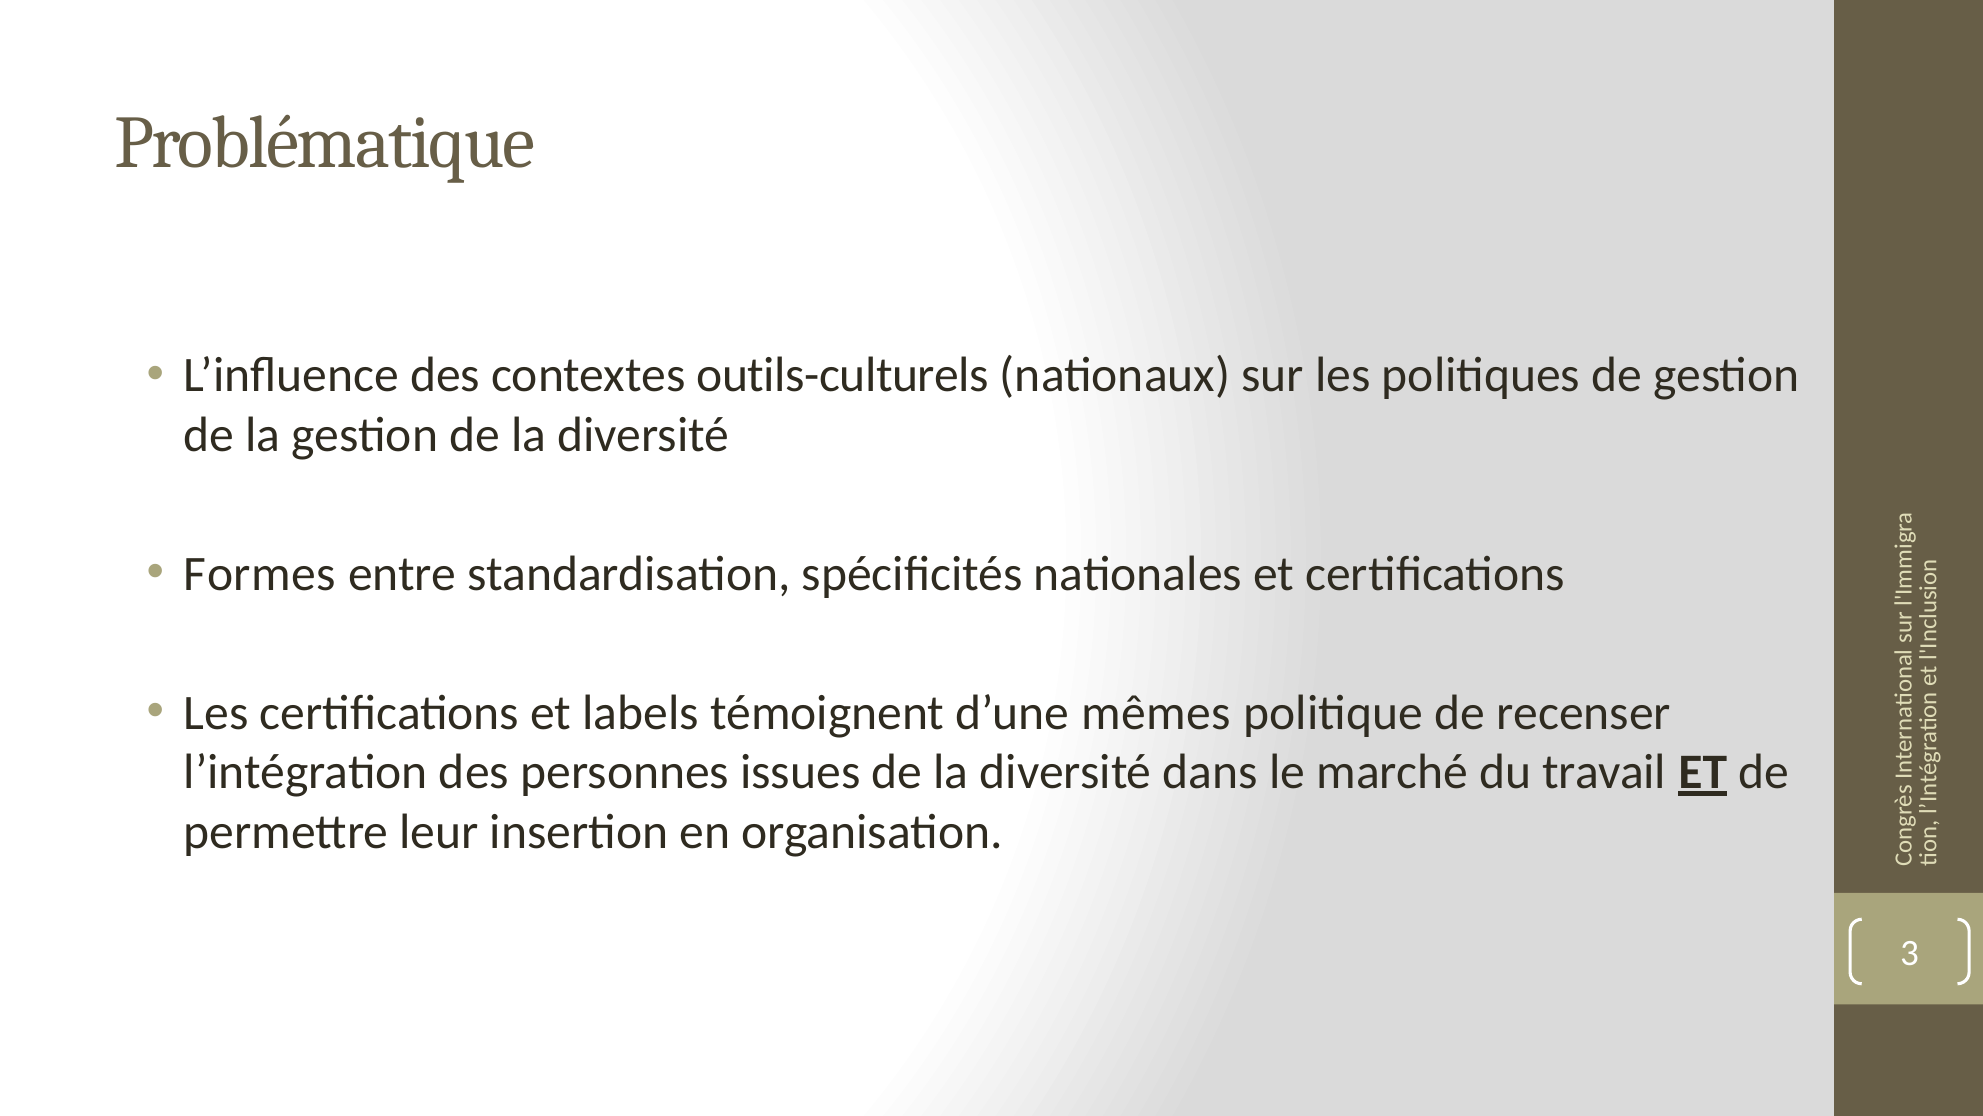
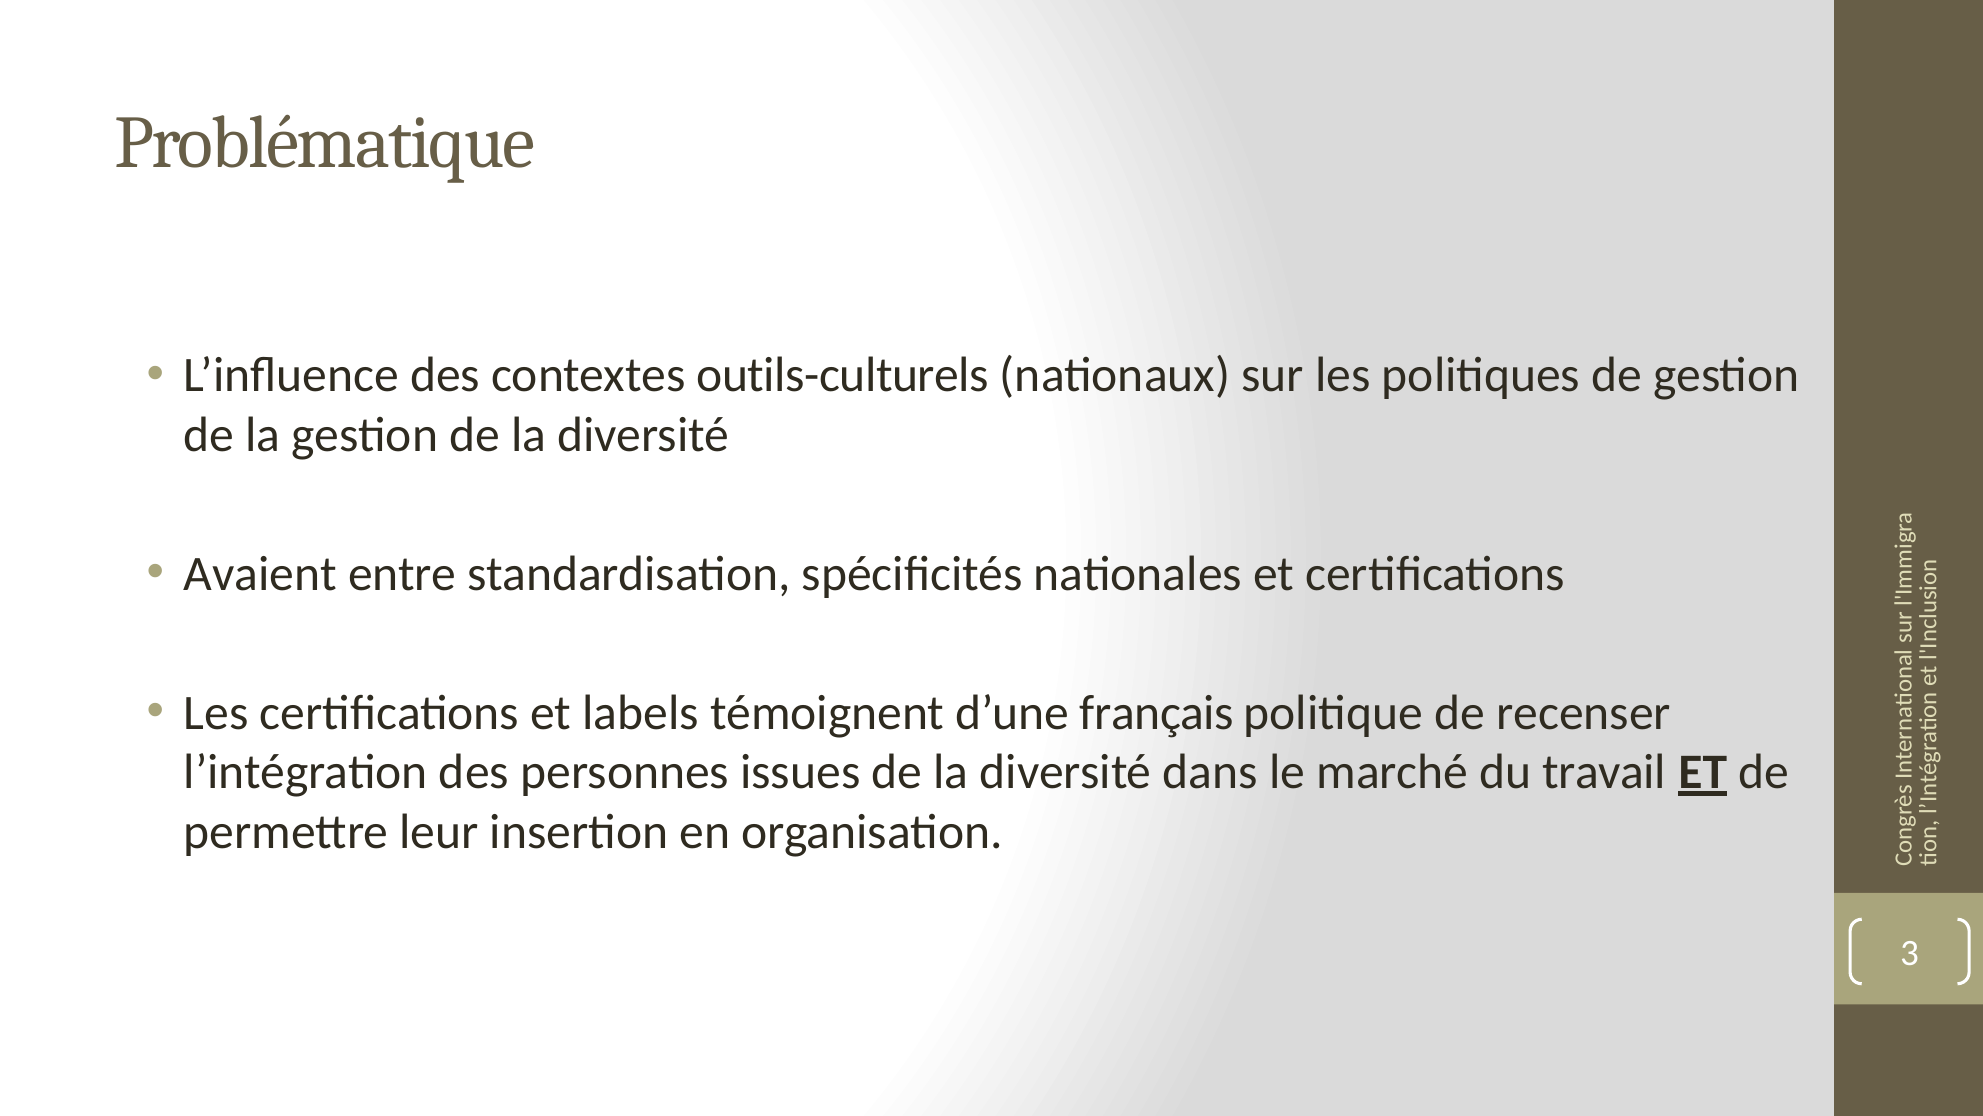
Formes: Formes -> Avaient (260, 574)
mêmes: mêmes -> français (1157, 712)
